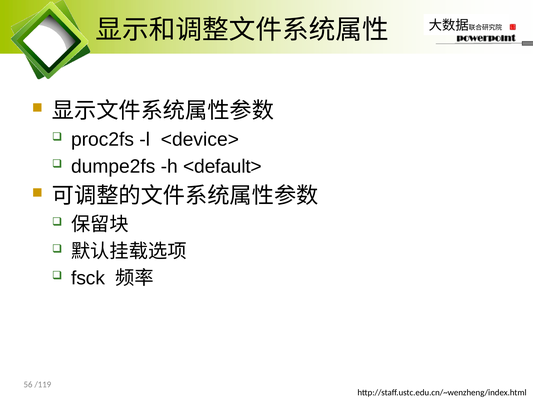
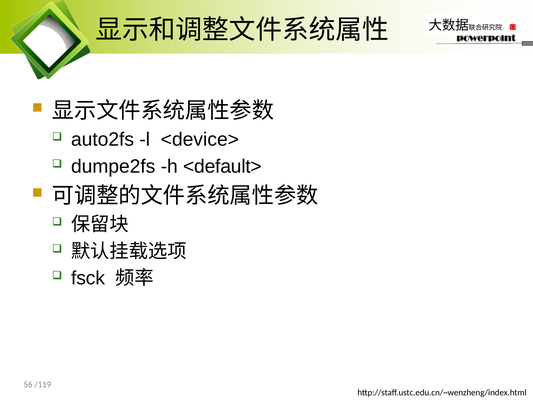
proc2fs: proc2fs -> auto2fs (103, 139)
